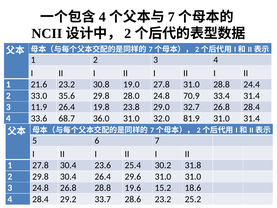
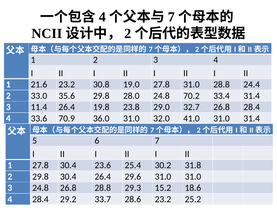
70.9: 70.9 -> 70.2 (191, 96)
11.9: 11.9 -> 11.4 (39, 107)
68.7: 68.7 -> 70.9 (67, 118)
81.9: 81.9 -> 41.0 (191, 118)
19.6: 19.6 -> 29.3 (133, 188)
